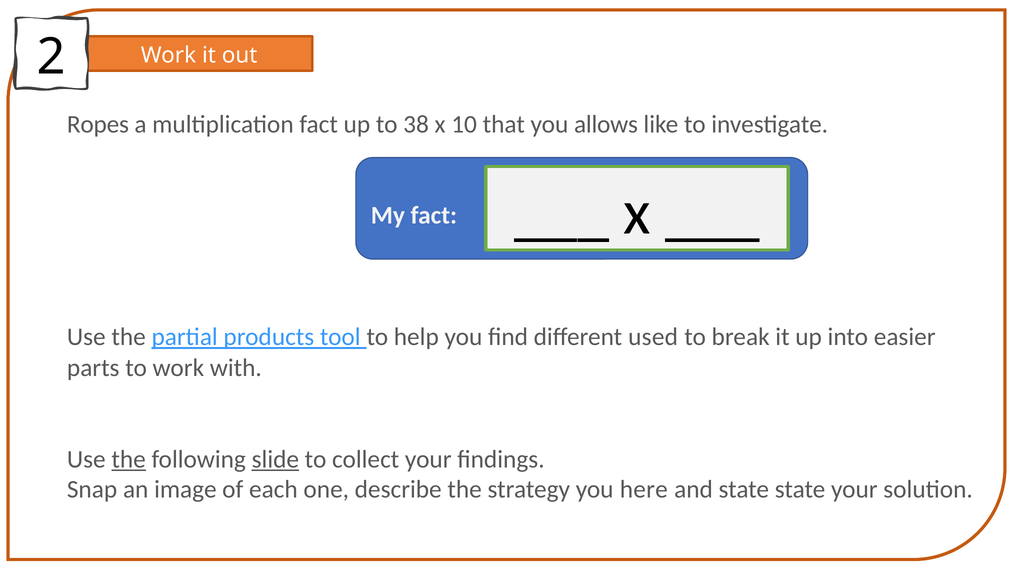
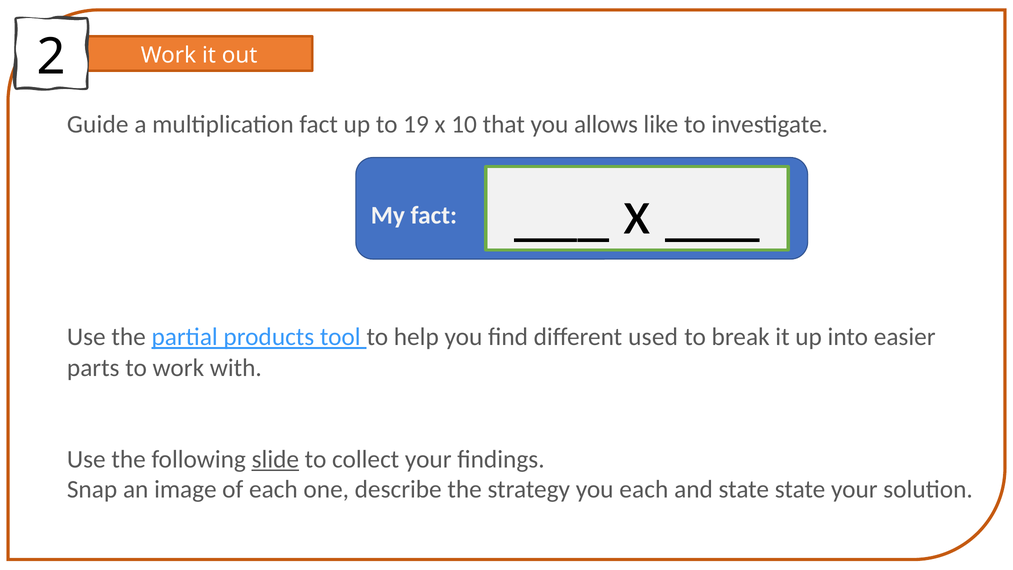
Ropes: Ropes -> Guide (98, 124)
38: 38 -> 19 (416, 124)
the underline: present -> none (129, 459)
you here: here -> each (644, 489)
